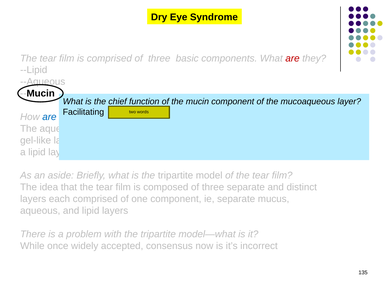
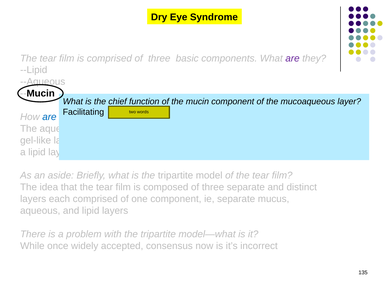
are colour: red -> purple (292, 58)
